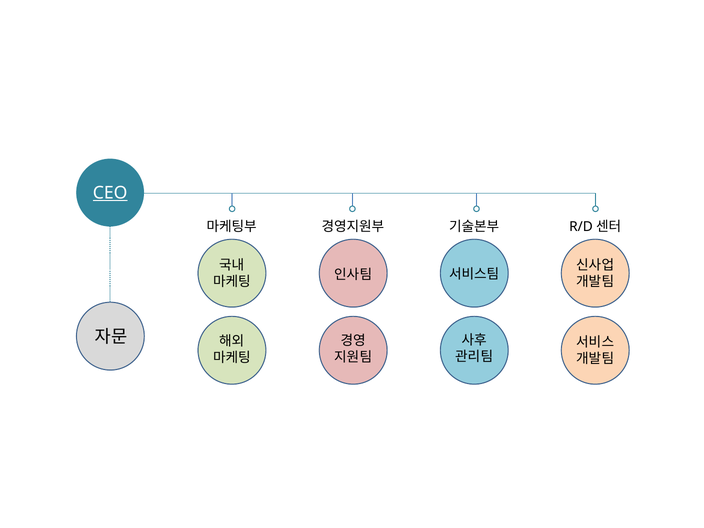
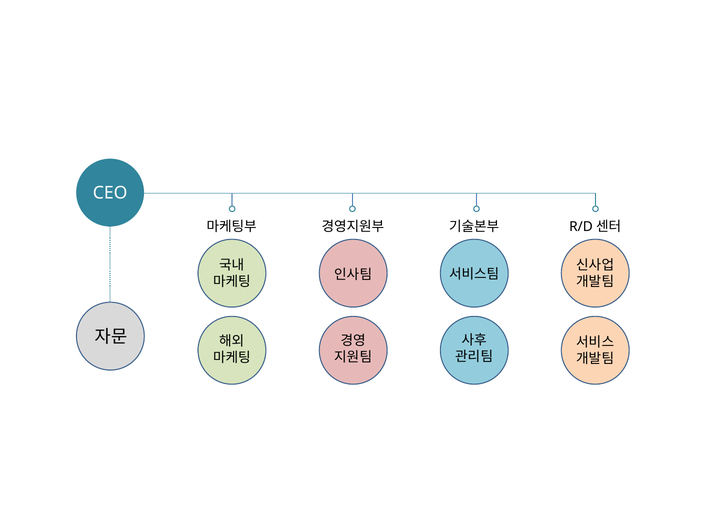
CEO underline: present -> none (110, 193)
